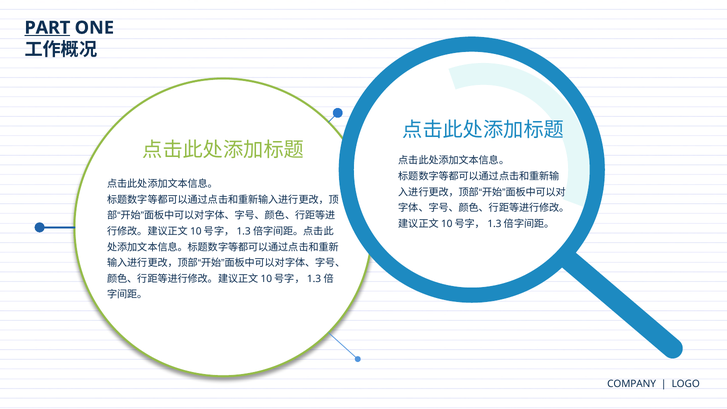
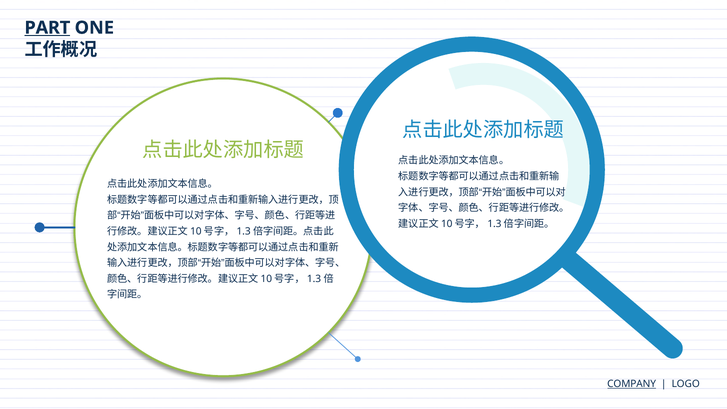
COMPANY underline: none -> present (632, 384)
